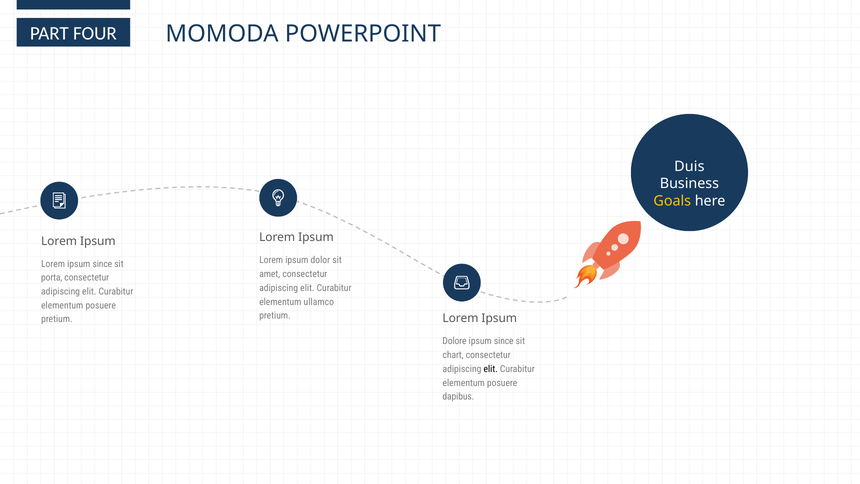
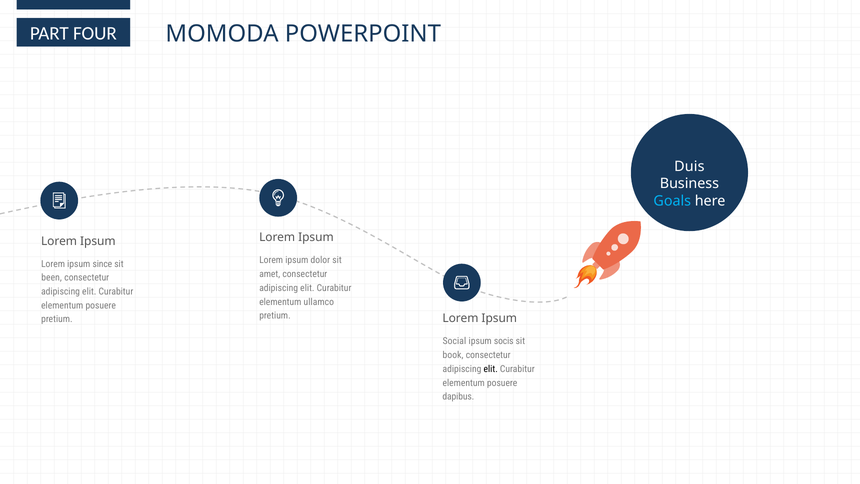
Goals colour: yellow -> light blue (672, 201)
porta: porta -> been (52, 278)
Dolore: Dolore -> Social (454, 341)
since: since -> socis (504, 341)
chart: chart -> book (453, 355)
